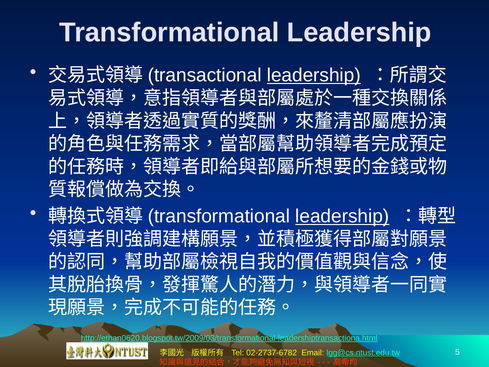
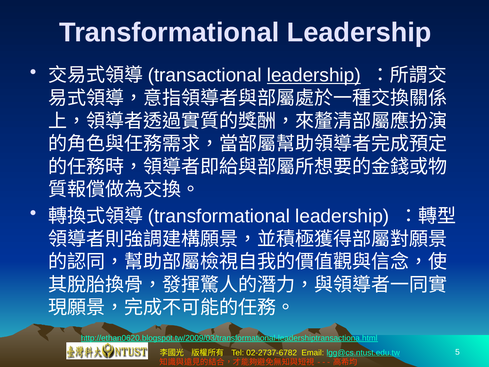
leadership underline: present -> none (342, 216)
